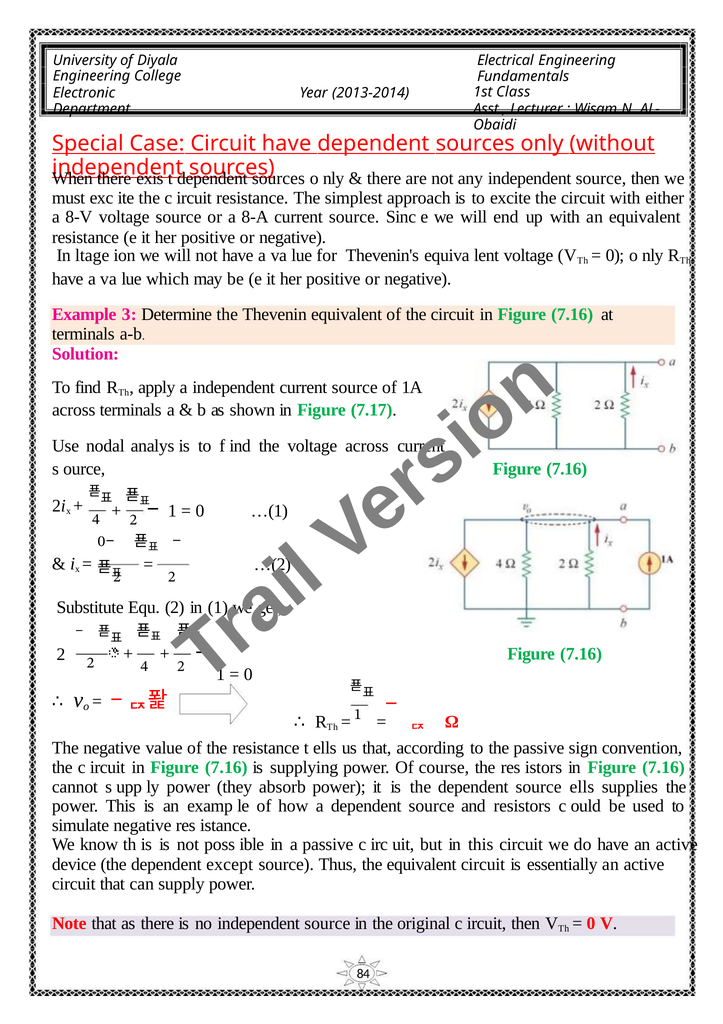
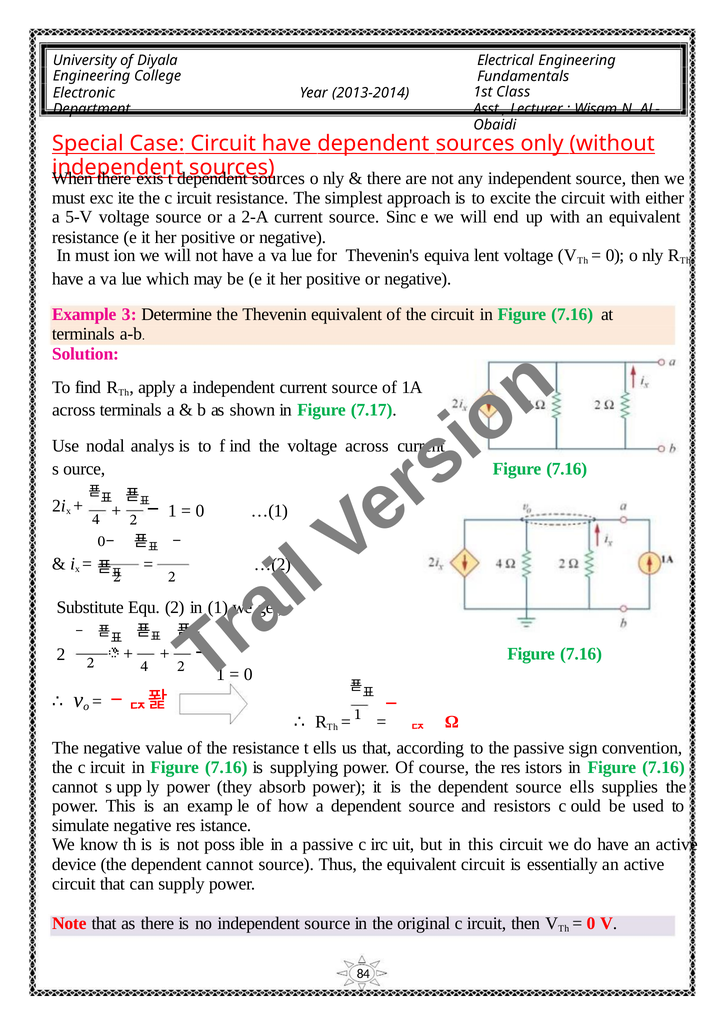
8-V: 8-V -> 5-V (79, 217)
8-A: 8-A -> 2-A (255, 217)
In ltage: ltage -> must (92, 255)
dependent except: except -> cannot (230, 864)
